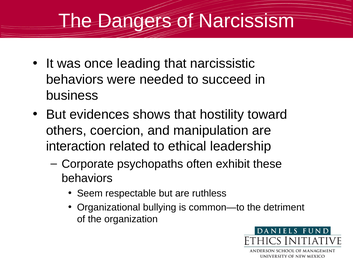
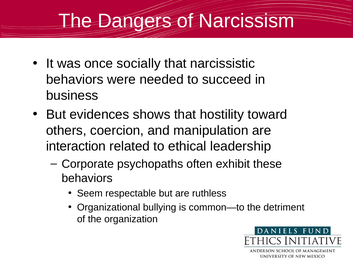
leading: leading -> socially (139, 64)
